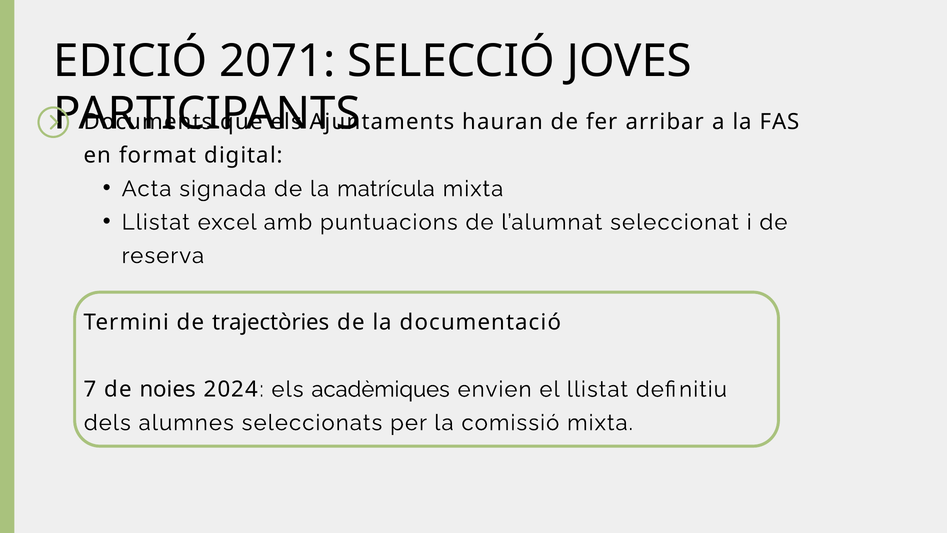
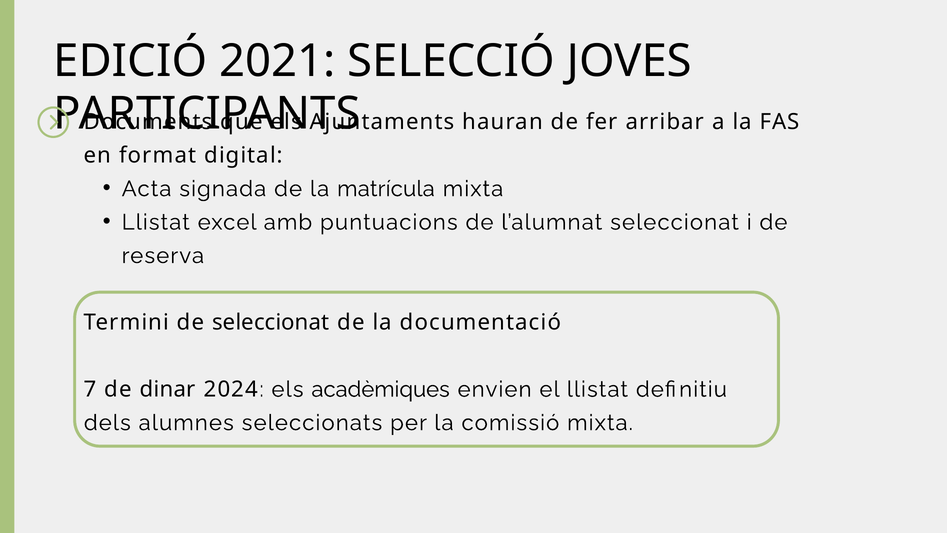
2071: 2071 -> 2021 (277, 61)
de trajectòries: trajectòries -> seleccionat (271, 322)
noies: noies -> dinar (168, 389)
